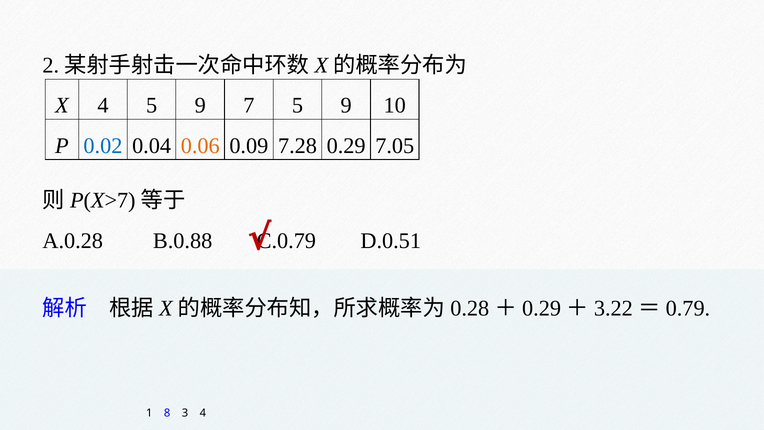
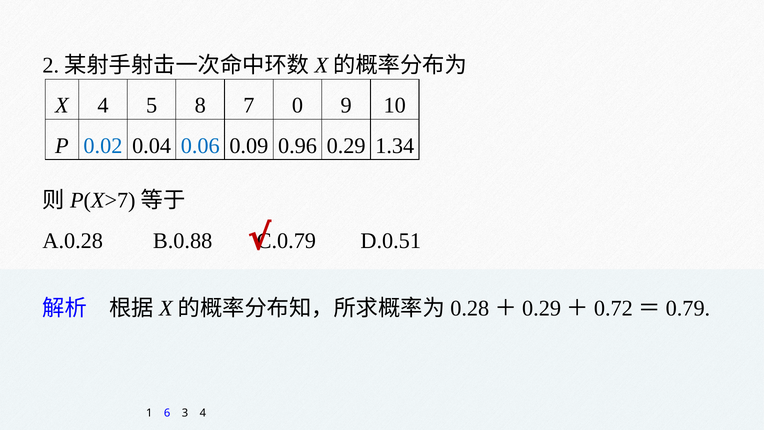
4 5 9: 9 -> 8 (200, 106)
7 5: 5 -> 0 (298, 106)
0.06 colour: orange -> blue (200, 146)
7.28: 7.28 -> 0.96 (298, 146)
7.05: 7.05 -> 1.34 (395, 146)
3.22: 3.22 -> 0.72 (613, 308)
8: 8 -> 6 (167, 413)
